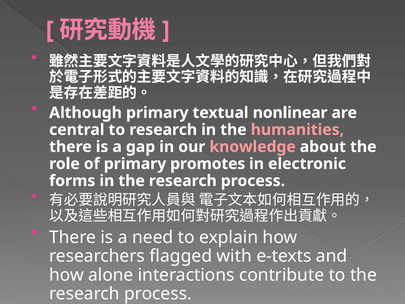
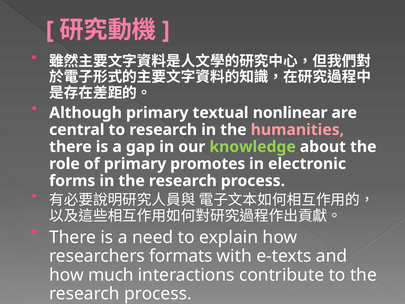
knowledge colour: pink -> light green (253, 147)
flagged: flagged -> formats (181, 256)
alone: alone -> much (111, 275)
